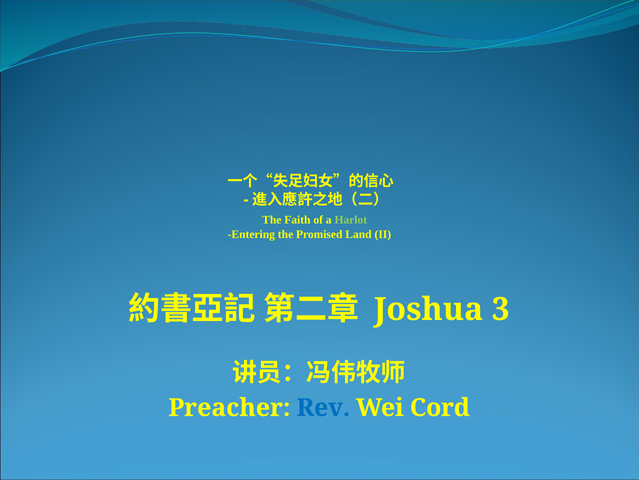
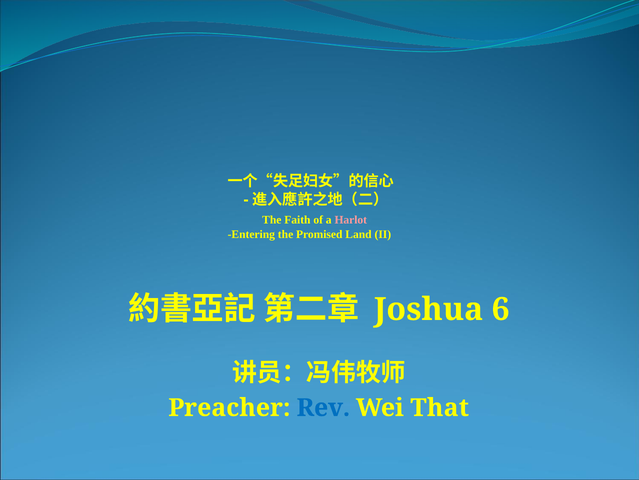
Harlot colour: light green -> pink (351, 219)
3: 3 -> 6 (501, 309)
Cord: Cord -> That (440, 407)
